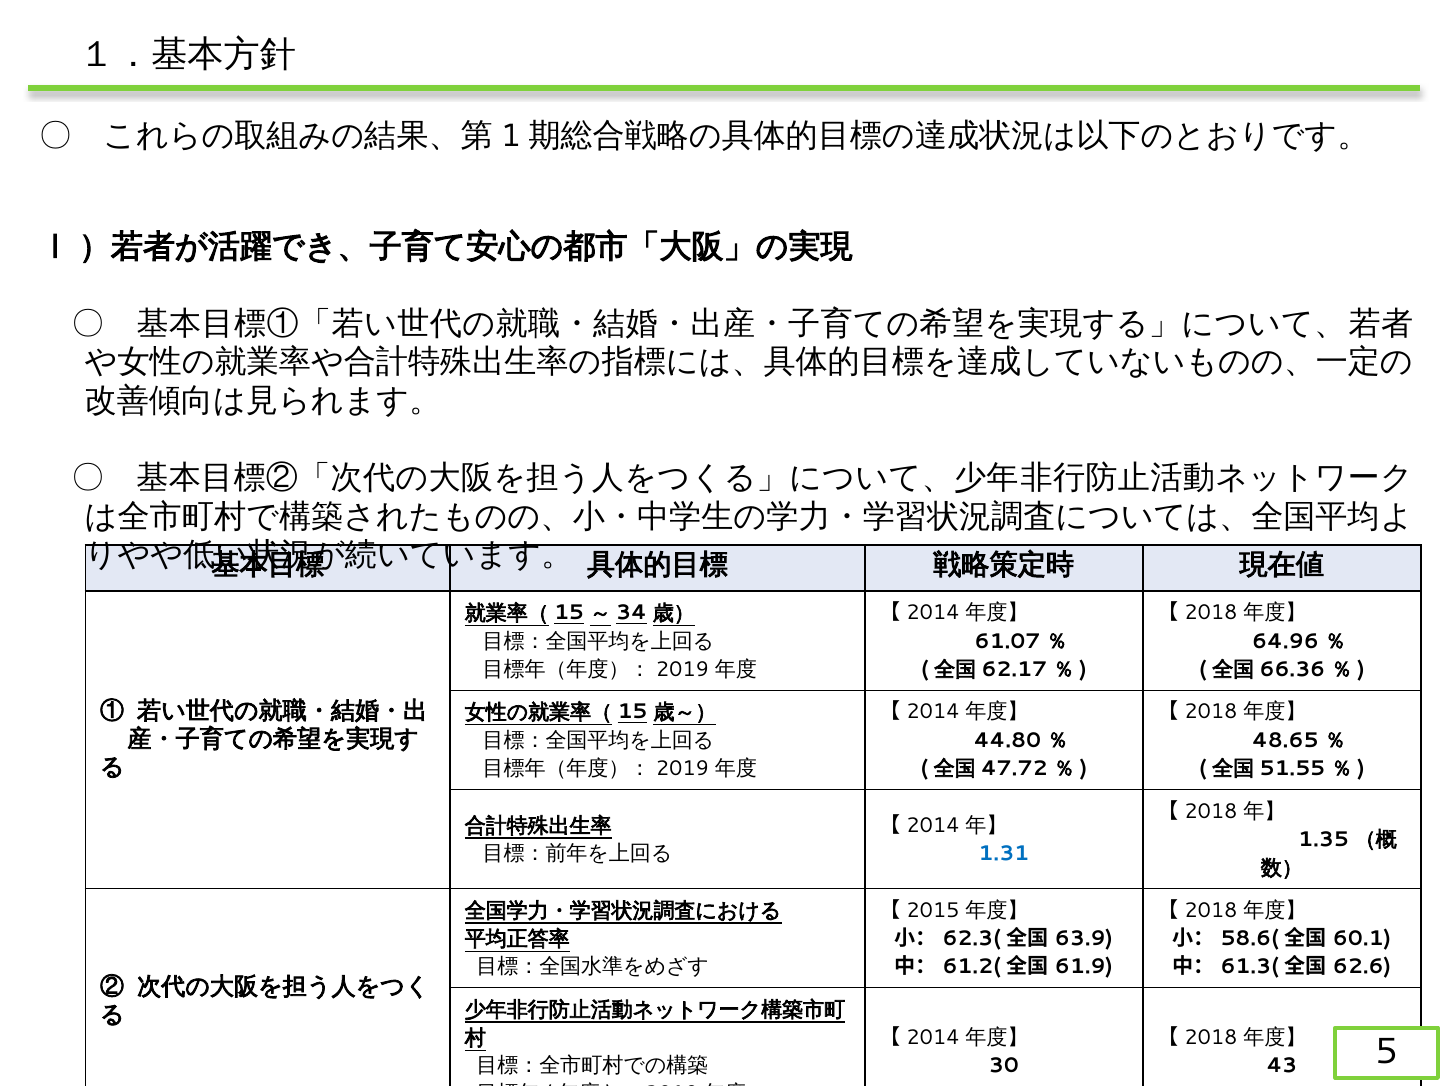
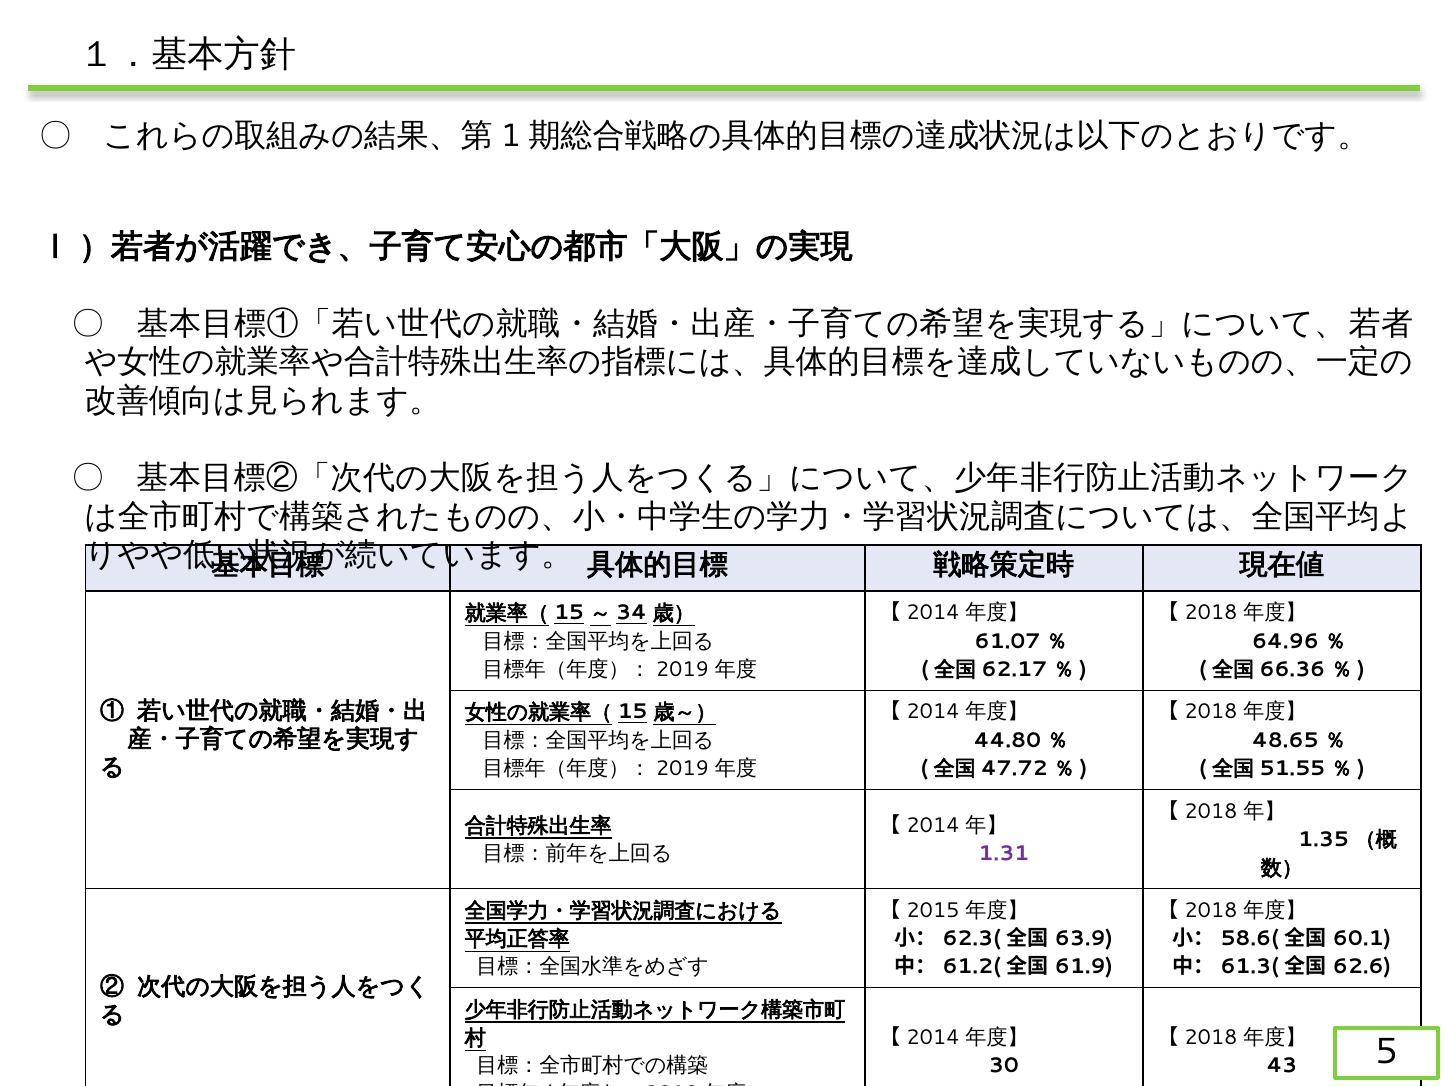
1.31 colour: blue -> purple (1004, 853)
